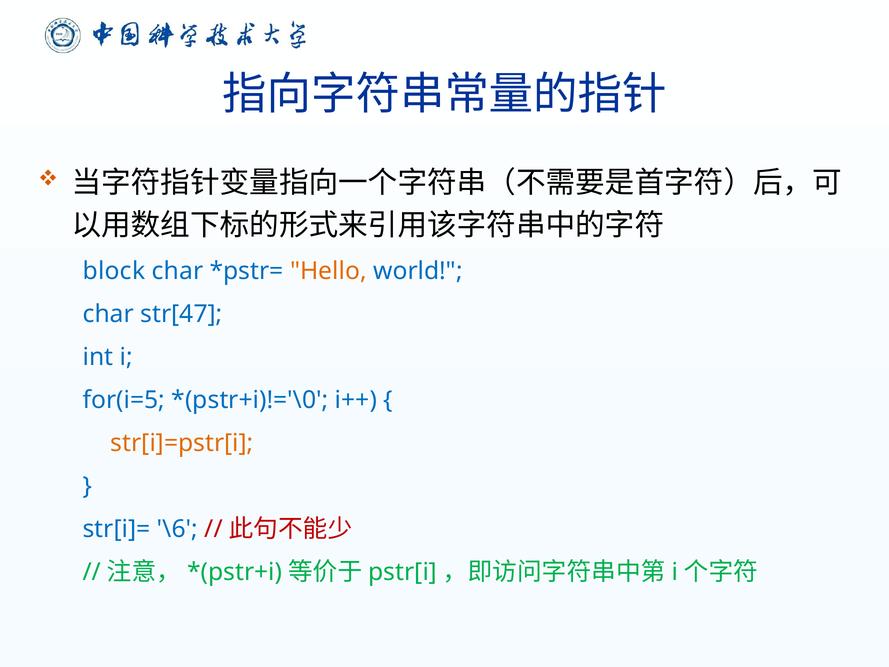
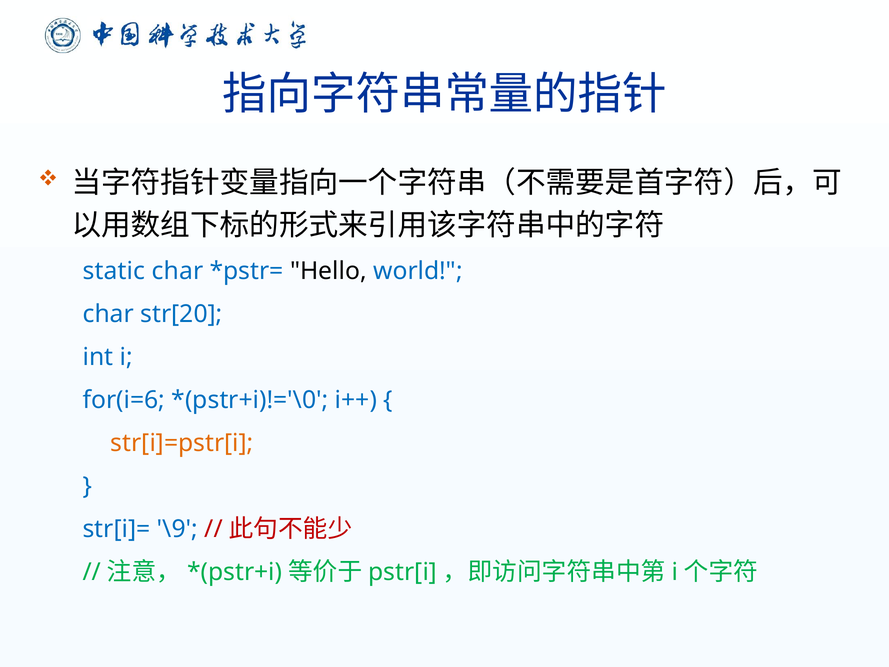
block: block -> static (114, 271)
Hello colour: orange -> black (328, 271)
str[47: str[47 -> str[20 (181, 314)
for(i=5: for(i=5 -> for(i=6 (124, 400)
\6: \6 -> \9 (177, 529)
